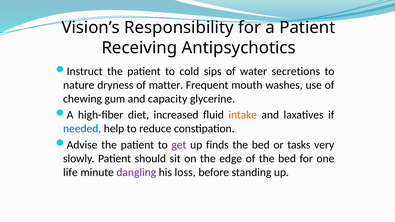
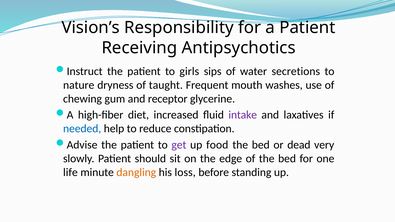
cold: cold -> girls (189, 71)
matter: matter -> taught (166, 85)
capacity: capacity -> receptor (168, 99)
intake colour: orange -> purple (243, 115)
finds: finds -> food (217, 145)
tasks: tasks -> dead (299, 145)
dangling colour: purple -> orange (136, 172)
